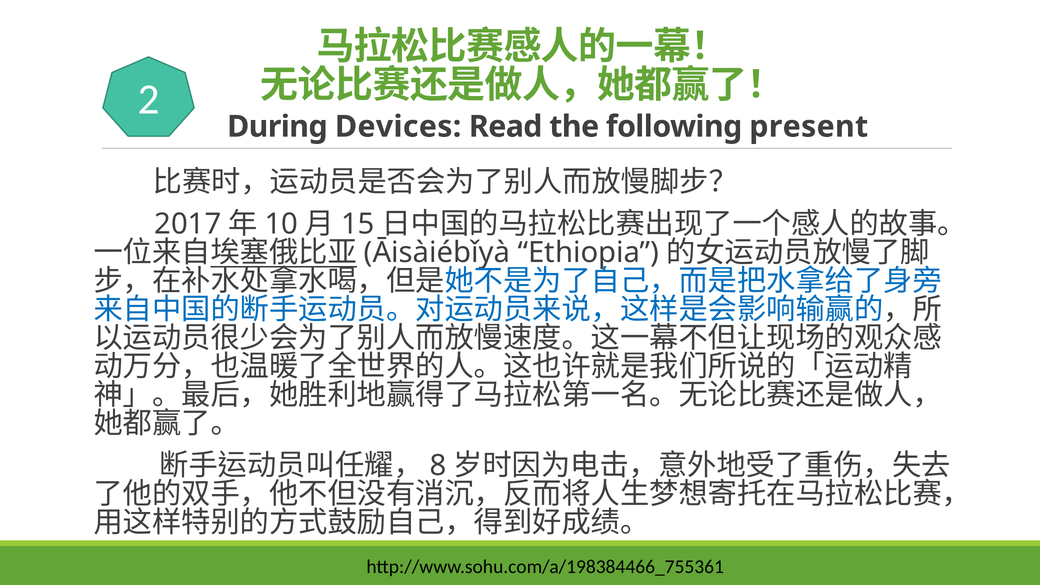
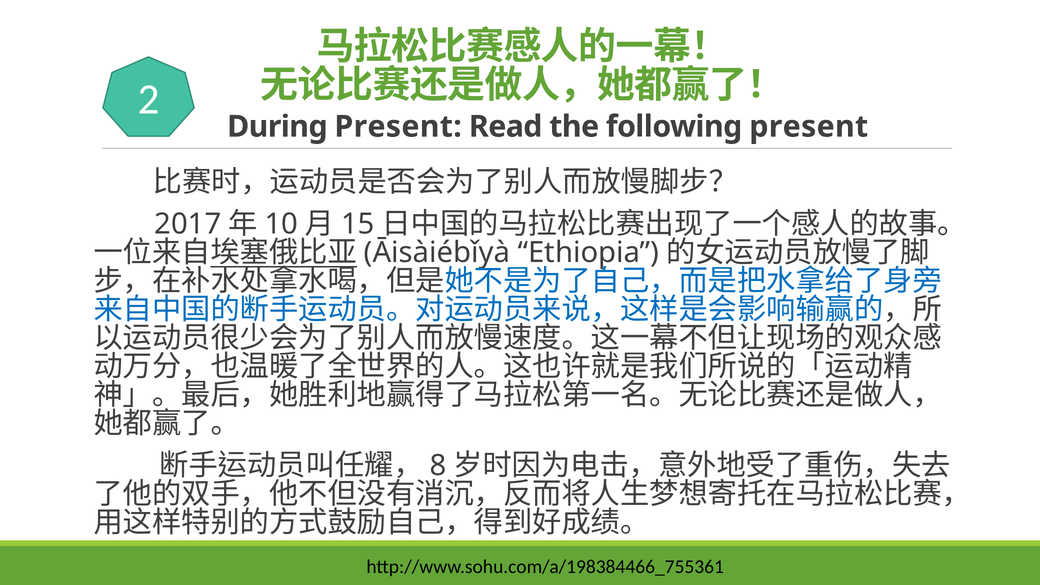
During Devices: Devices -> Present (398, 127)
